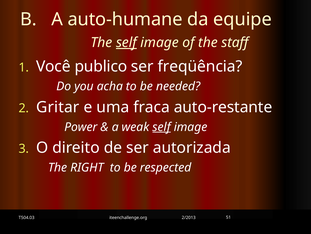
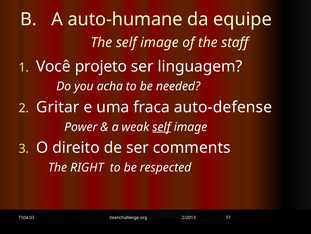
self underline: present -> none (126, 42)
publico: publico -> projeto (101, 66)
freqüência: freqüência -> linguagem (200, 66)
auto-restante: auto-restante -> auto-defense (223, 107)
autorizada: autorizada -> comments (192, 147)
